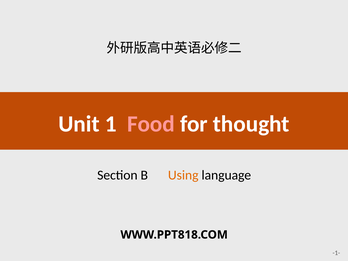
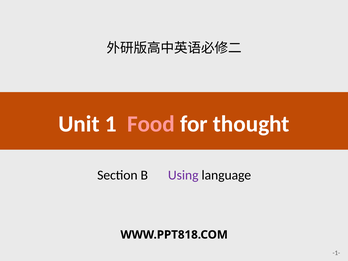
Using colour: orange -> purple (183, 175)
